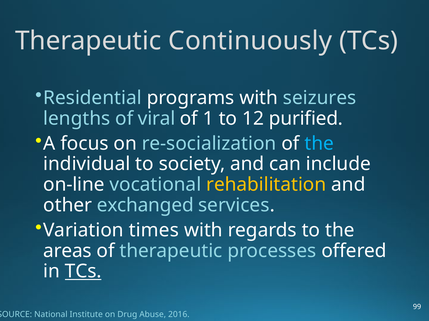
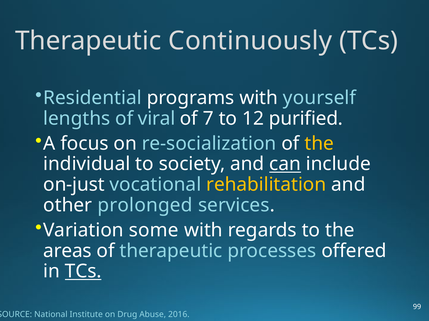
seizures: seizures -> yourself (320, 98)
1: 1 -> 7 (208, 119)
the colour: light blue -> yellow (319, 144)
can underline: none -> present (285, 164)
on-line: on-line -> on-just (74, 185)
exchanged: exchanged -> prolonged (145, 206)
times: times -> some (154, 231)
